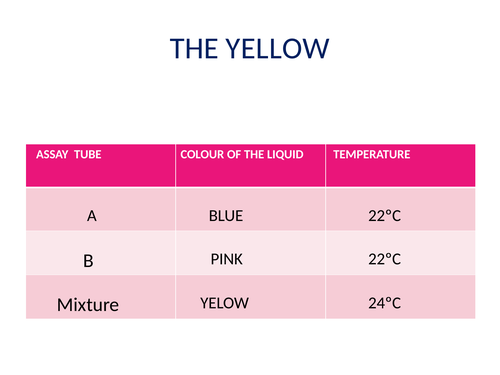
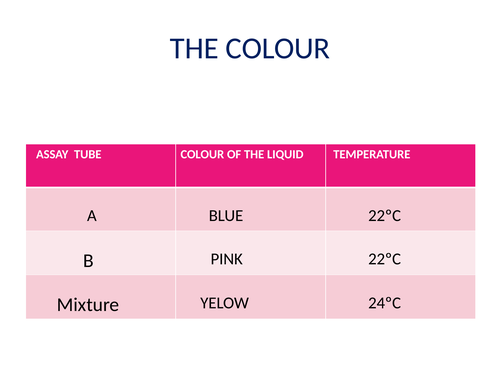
THE YELLOW: YELLOW -> COLOUR (278, 48)
